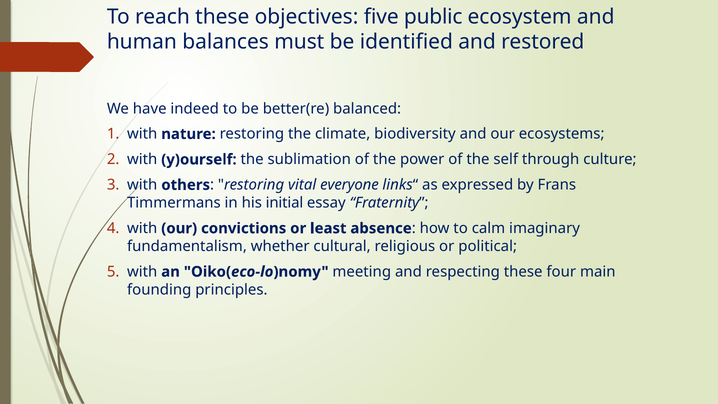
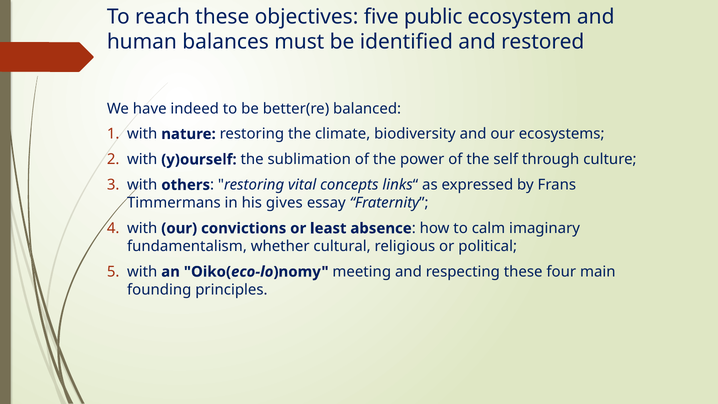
everyone: everyone -> concepts (349, 185)
initial: initial -> gives (284, 203)
